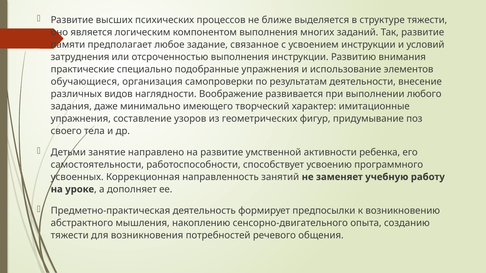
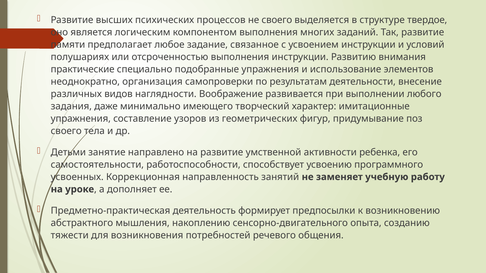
не ближе: ближе -> своего (277, 20)
структуре тяжести: тяжести -> твердое (427, 20)
затруднения: затруднения -> полушариях (80, 57)
обучающиеся: обучающиеся -> неоднократно (85, 82)
